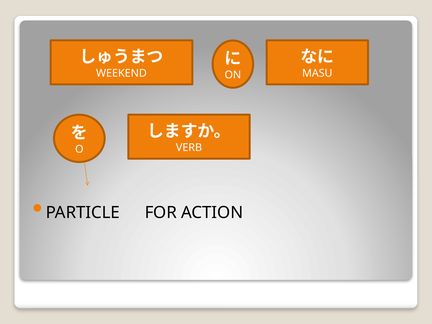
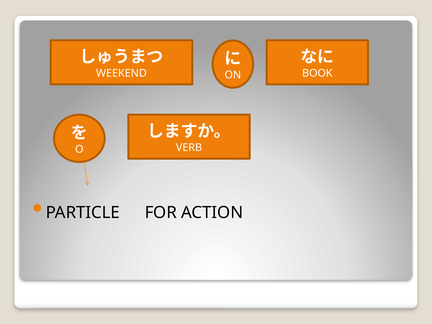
MASU: MASU -> BOOK (317, 73)
